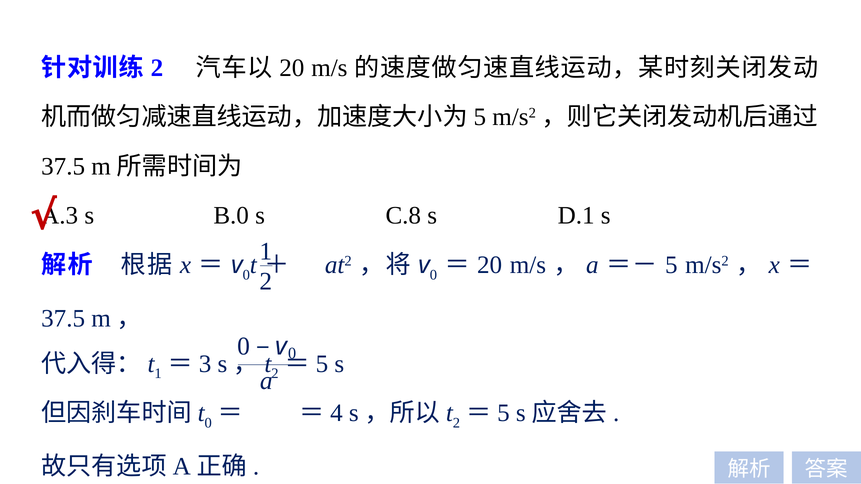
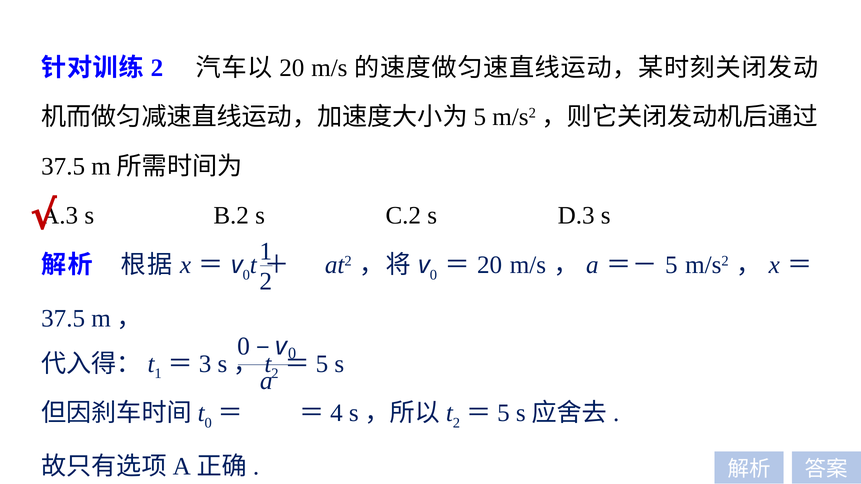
B.0: B.0 -> B.2 (231, 216)
C.8: C.8 -> C.2 (403, 216)
D.1: D.1 -> D.3 (576, 216)
